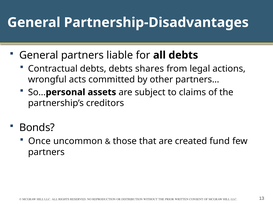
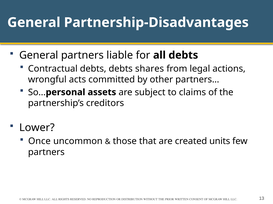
Bonds: Bonds -> Lower (37, 128)
fund: fund -> units (220, 142)
